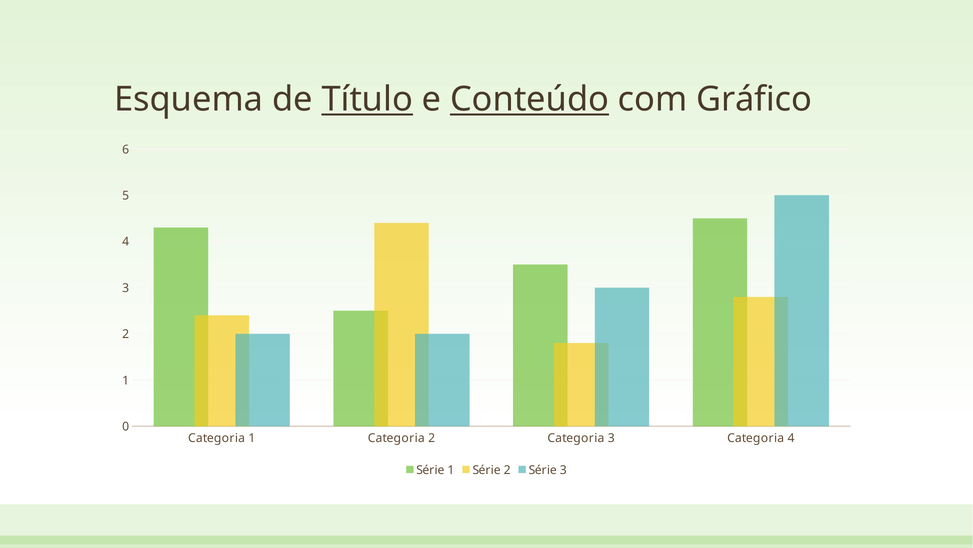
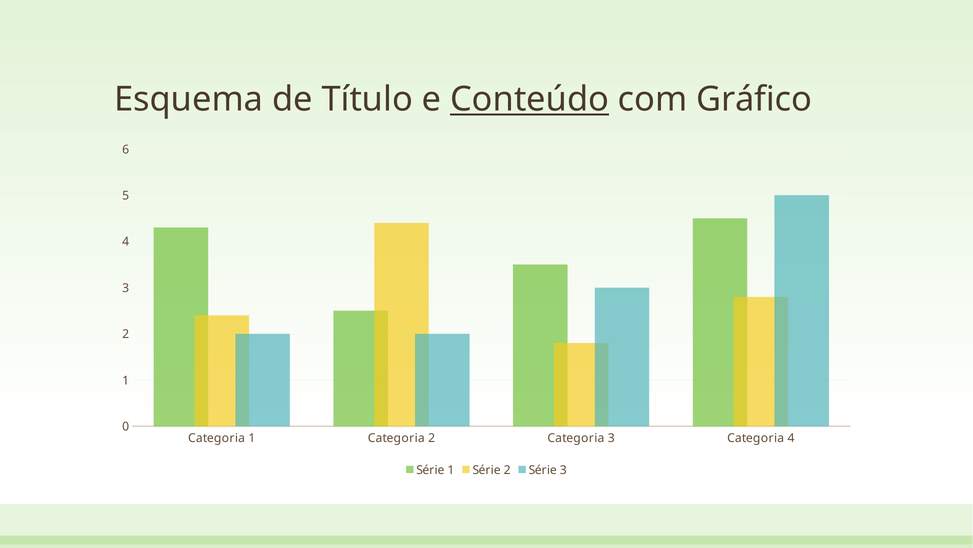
Título underline: present -> none (367, 99)
